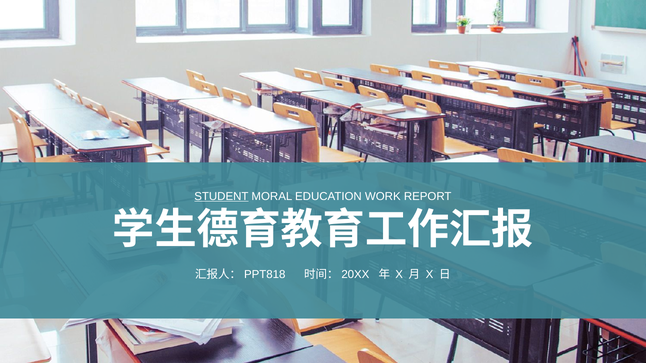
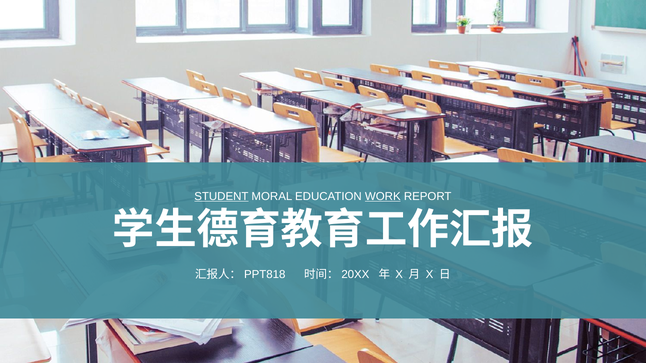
WORK underline: none -> present (383, 197)
